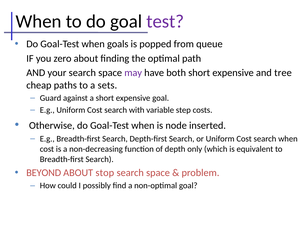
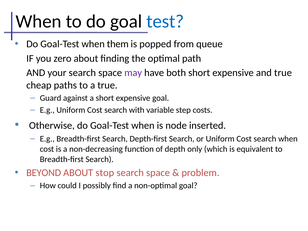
test colour: purple -> blue (165, 21)
goals: goals -> them (118, 44)
and tree: tree -> true (283, 73)
a sets: sets -> true (107, 85)
